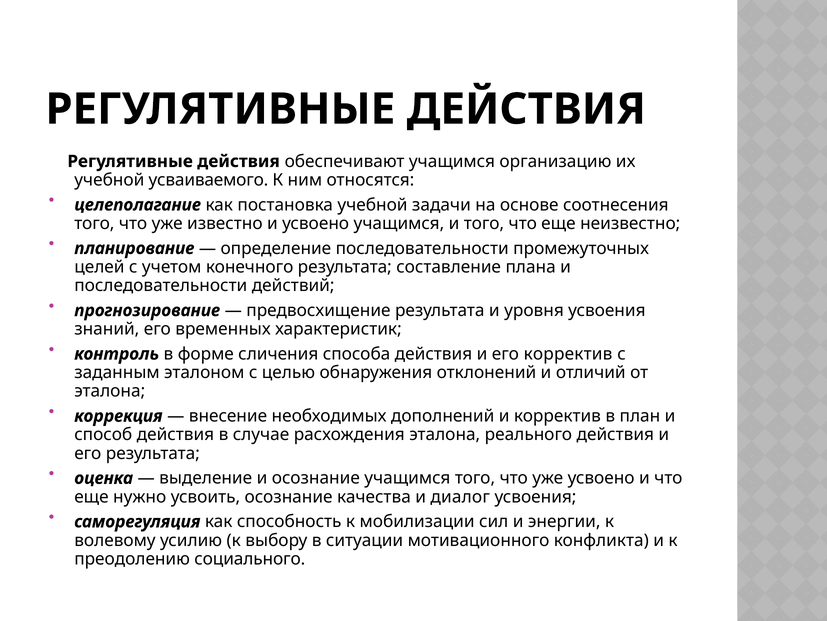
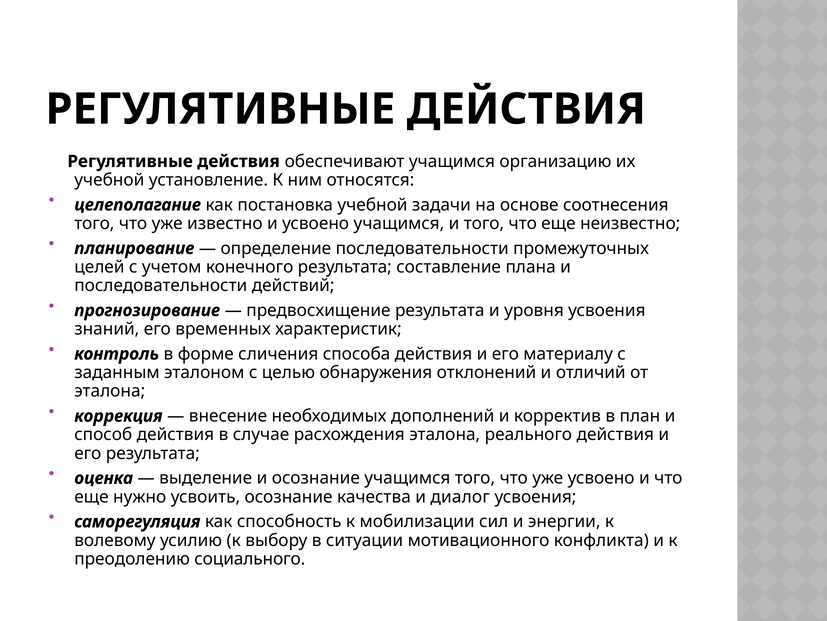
усваиваемого: усваиваемого -> установление (208, 180)
его корректив: корректив -> материалу (568, 354)
